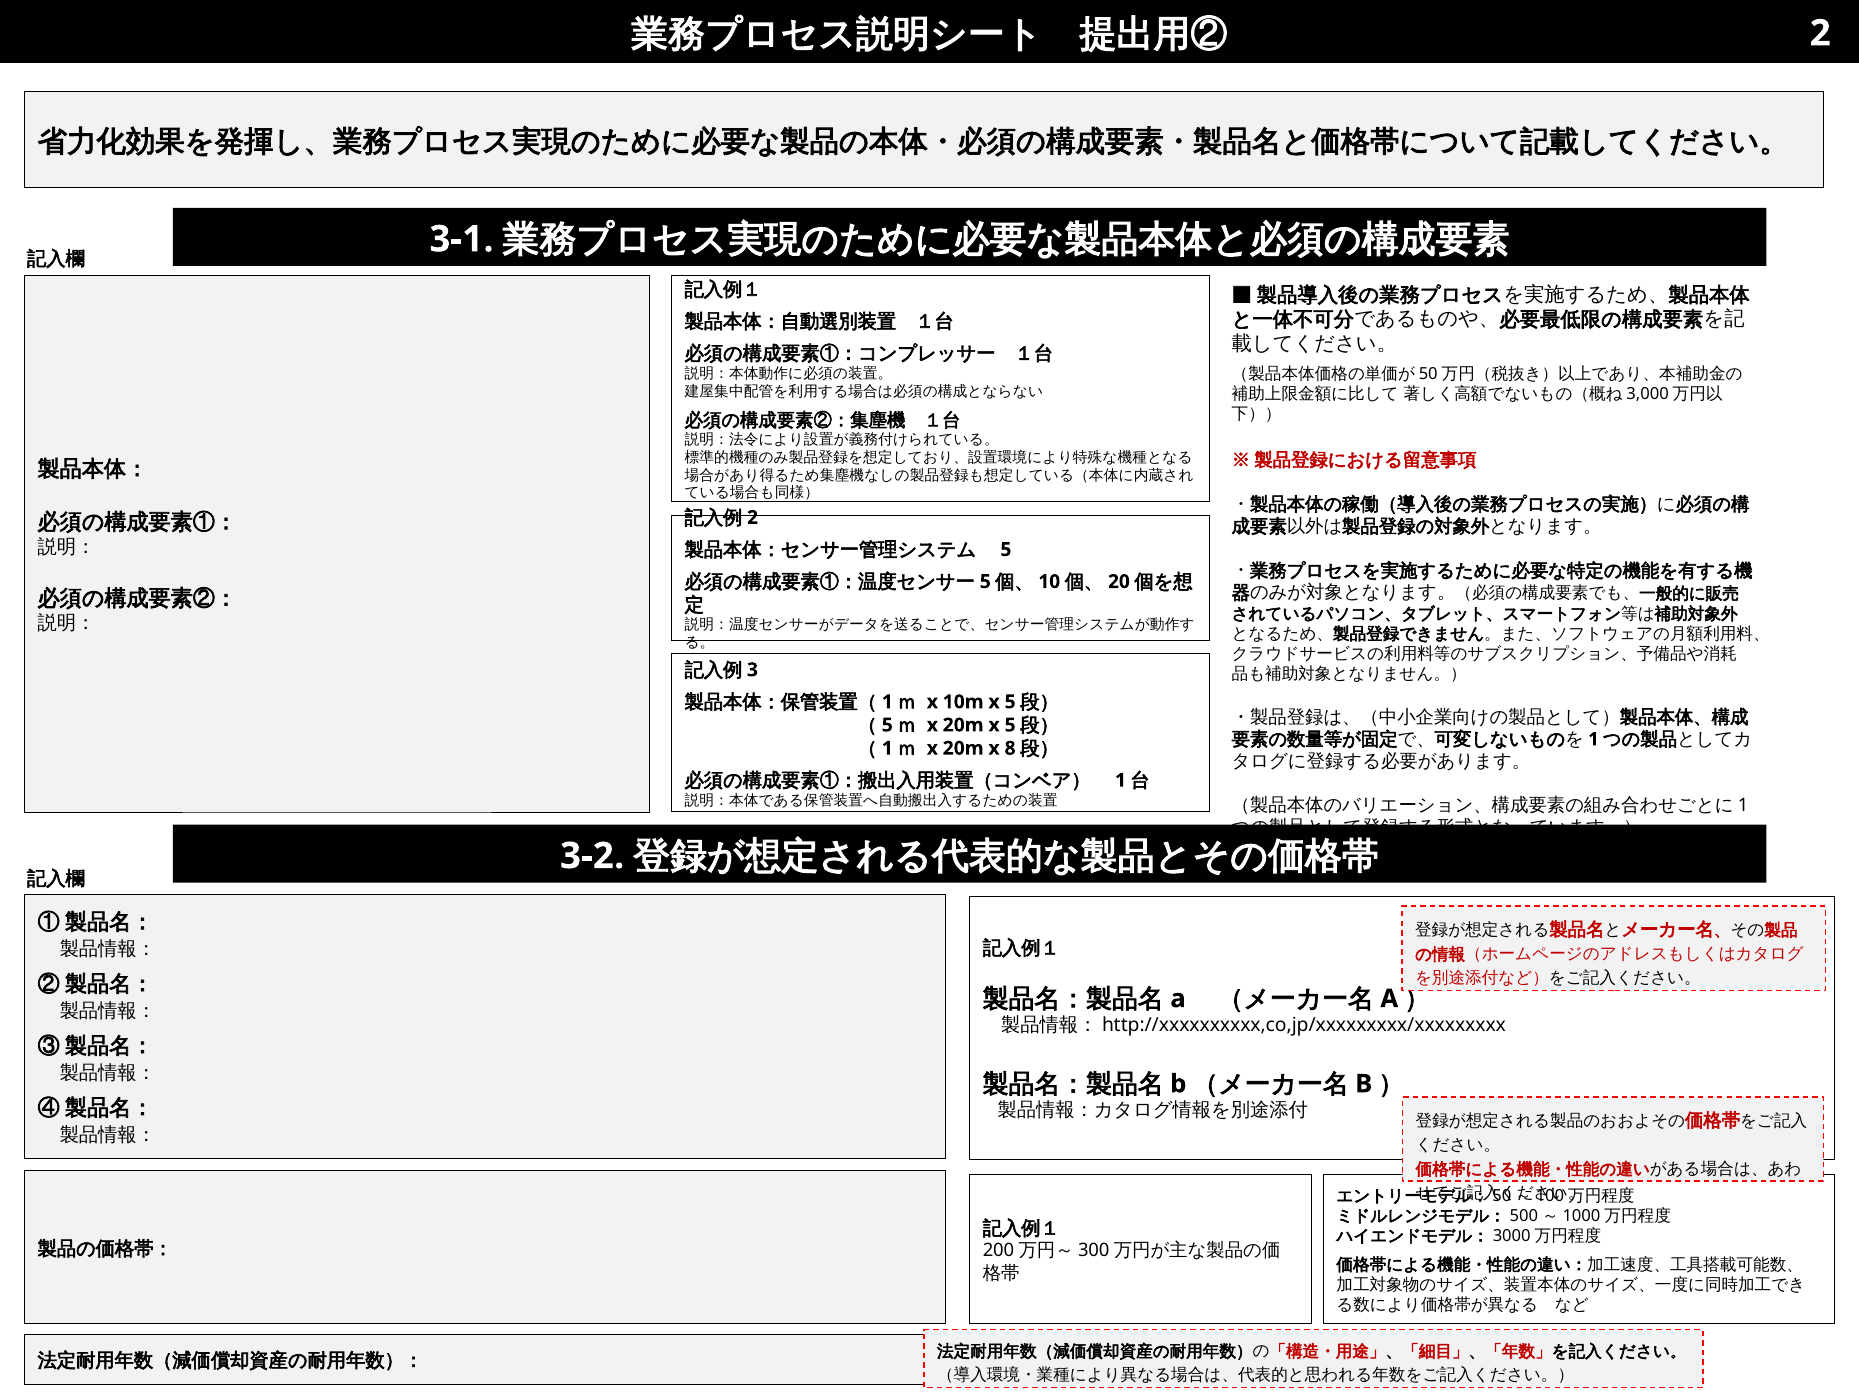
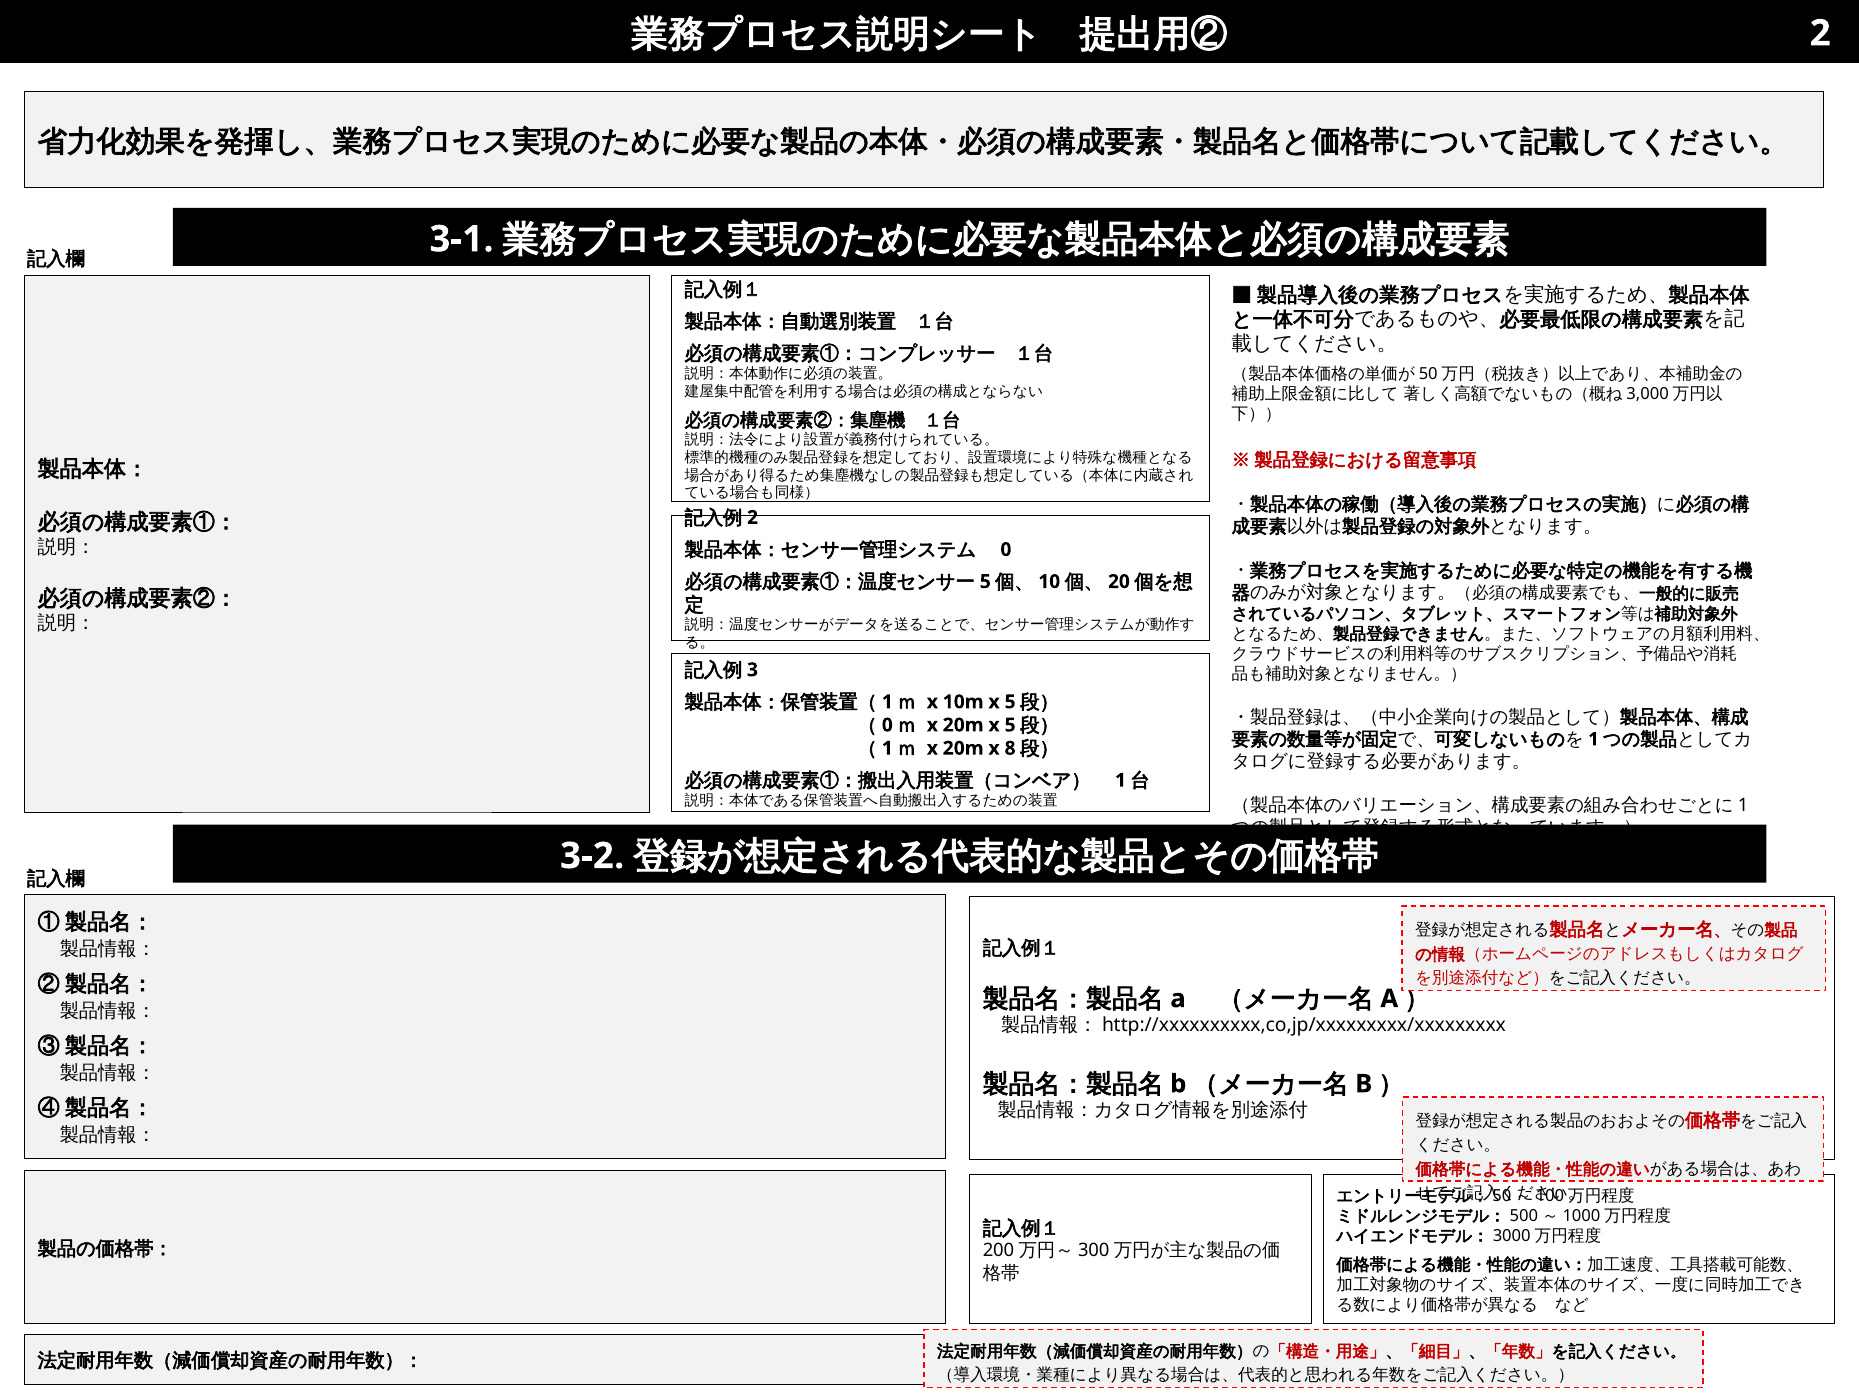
5: 5 -> 0 (1006, 550)
5: 5 -> 0 (887, 725)
